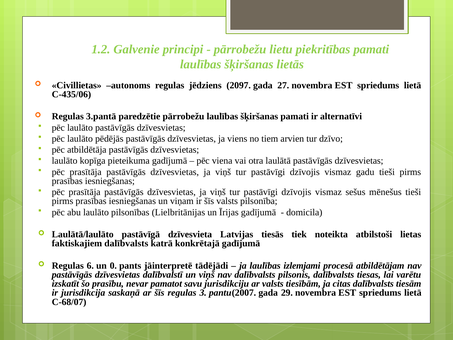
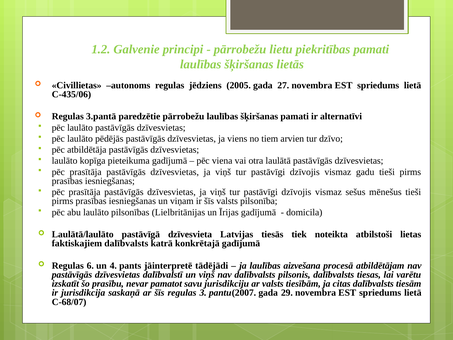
2097: 2097 -> 2005 (239, 85)
0: 0 -> 4 (113, 265)
izlemjami: izlemjami -> aizvešana (302, 265)
